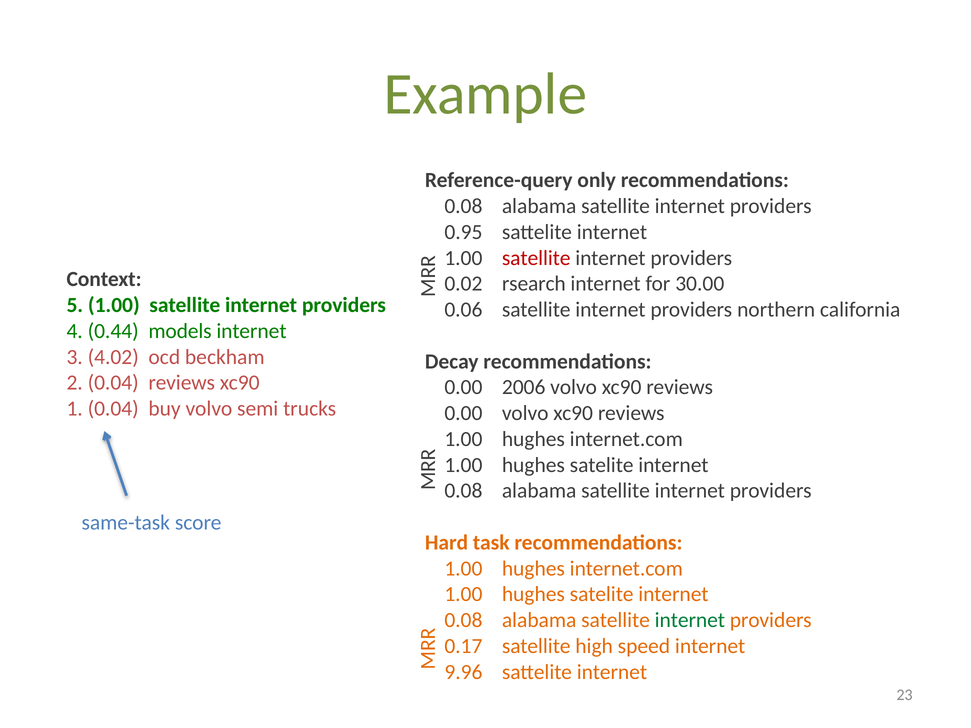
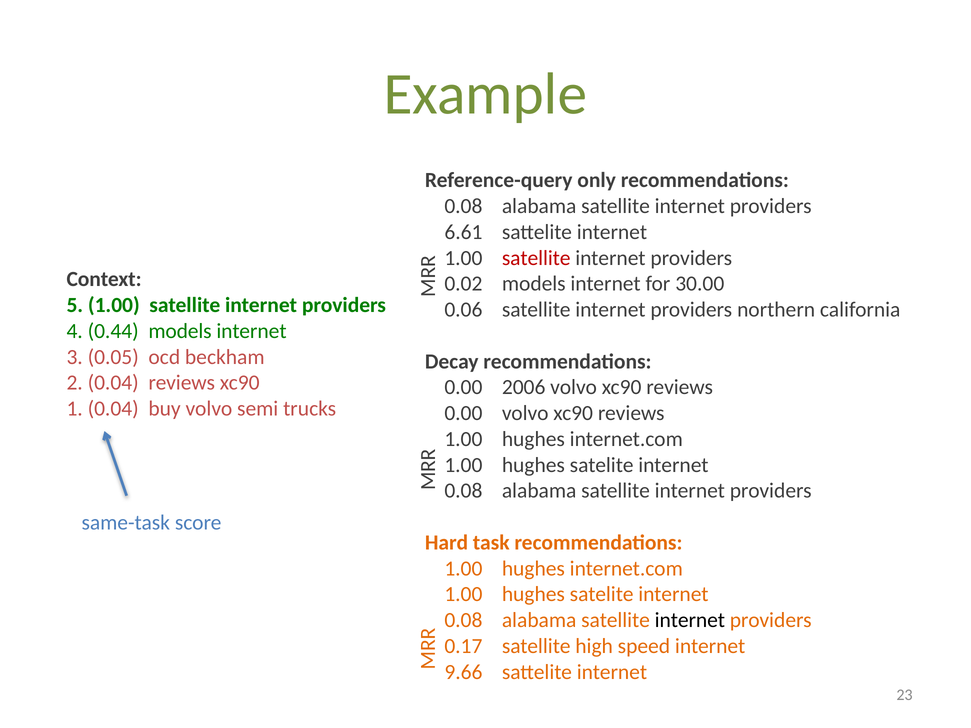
0.95: 0.95 -> 6.61 (463, 232)
0.02 rsearch: rsearch -> models (534, 284)
4.02: 4.02 -> 0.05 (113, 357)
internet colour: green -> black (690, 620)
9.96: 9.96 -> 9.66 (463, 672)
